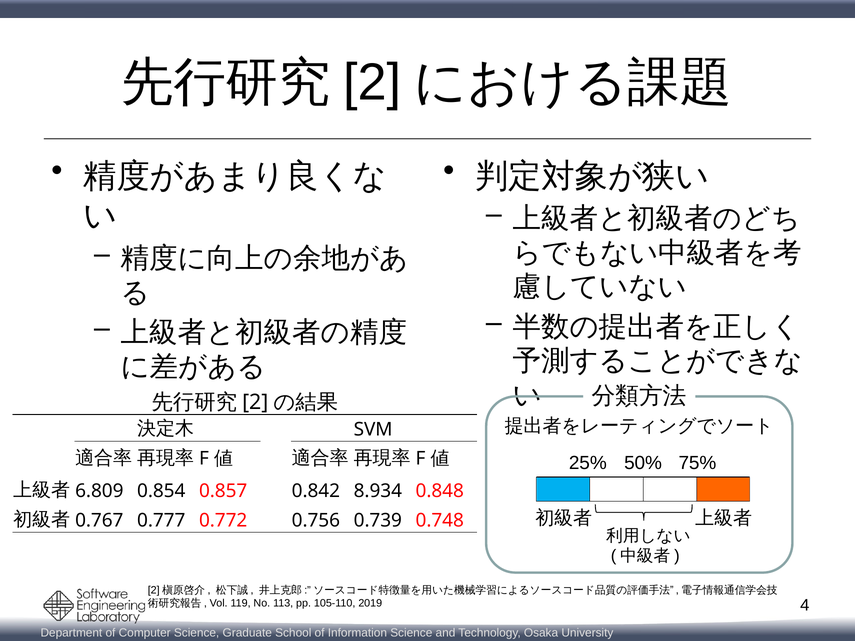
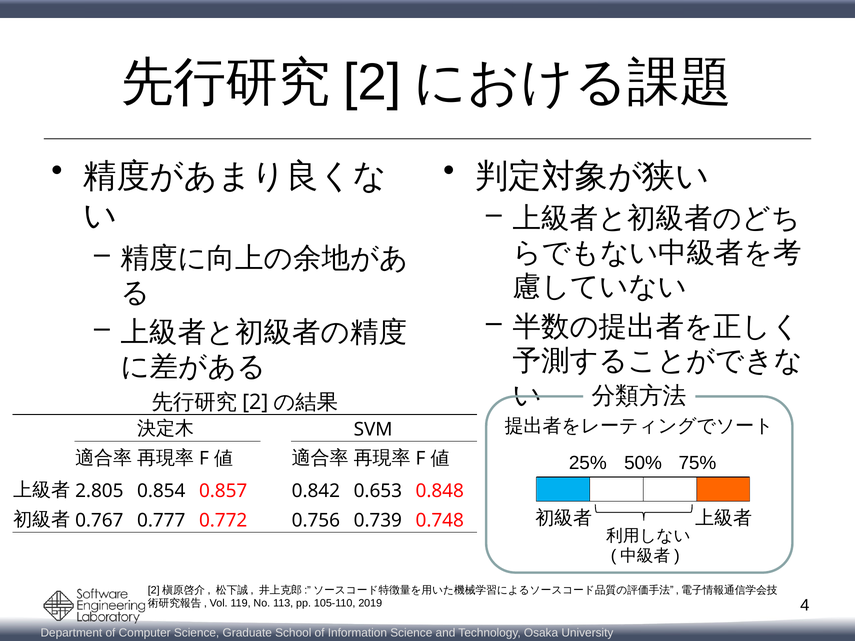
6.809: 6.809 -> 2.805 (99, 491)
8.934: 8.934 -> 0.653 (378, 491)
